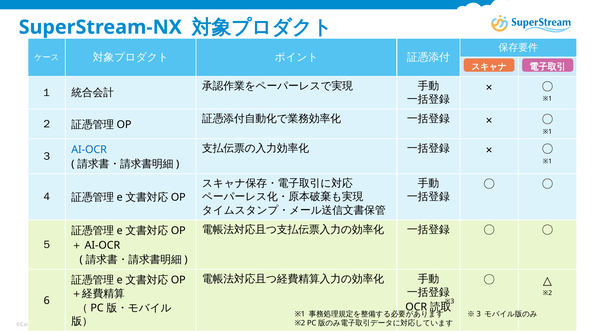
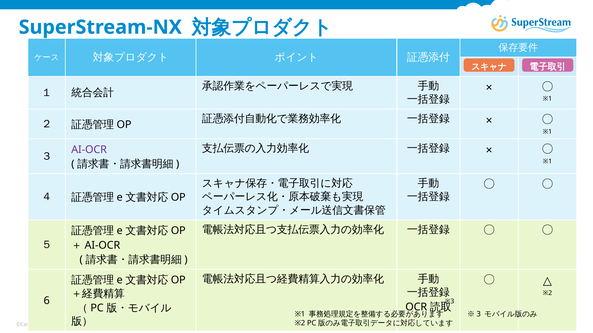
AI-OCR colour: blue -> purple (89, 150)
